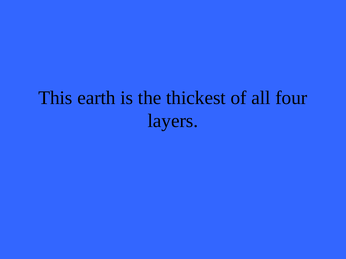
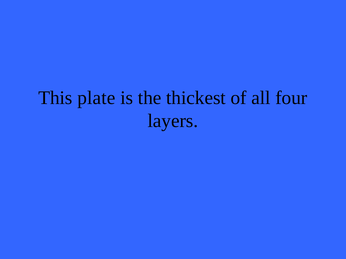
earth: earth -> plate (96, 98)
